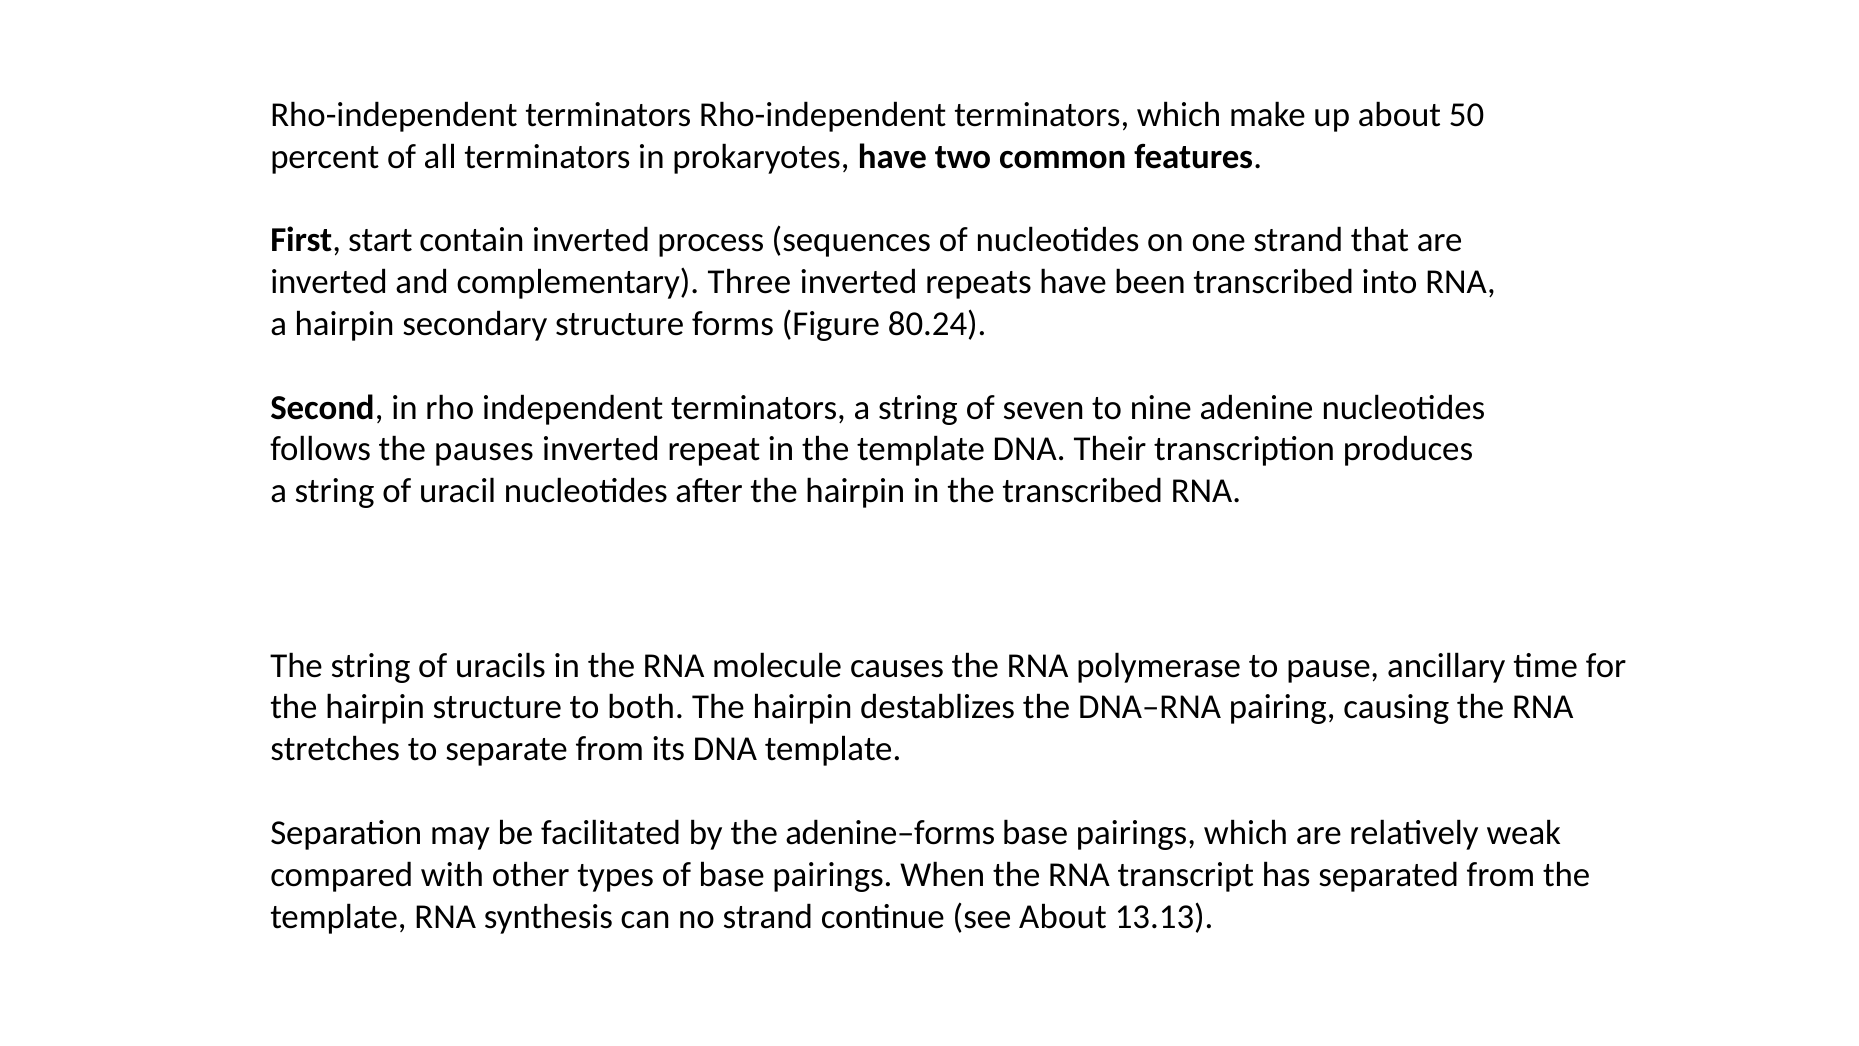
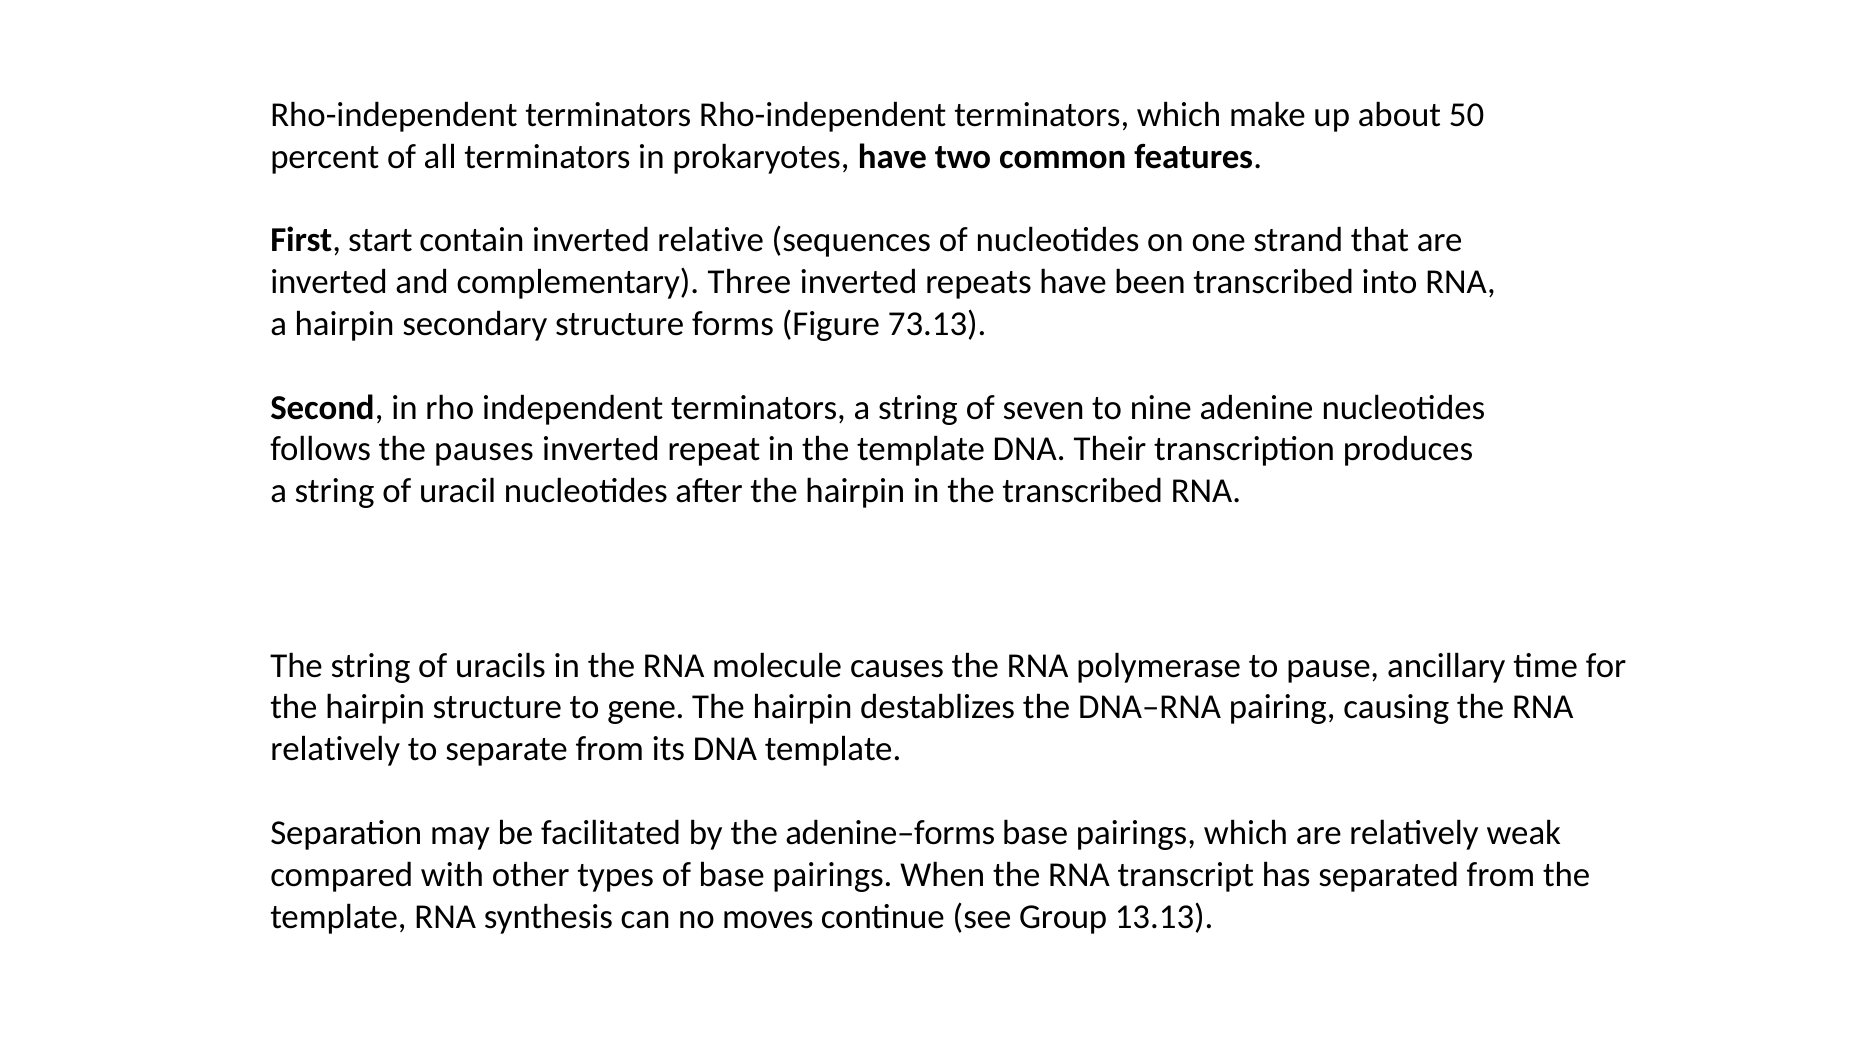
process: process -> relative (711, 240)
80.24: 80.24 -> 73.13 (937, 324)
both: both -> gene (646, 707)
stretches: stretches -> relatively (335, 749)
no strand: strand -> moves (768, 916)
see About: About -> Group (1063, 916)
